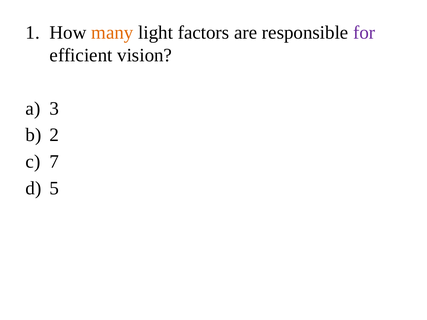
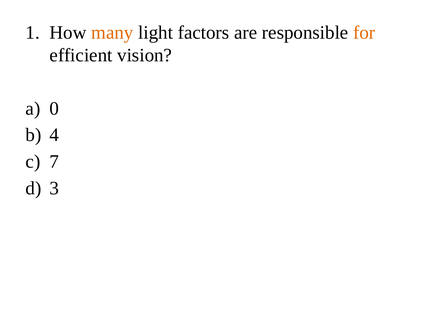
for colour: purple -> orange (364, 33)
3: 3 -> 0 (54, 109)
2: 2 -> 4 (54, 135)
5: 5 -> 3 (54, 188)
